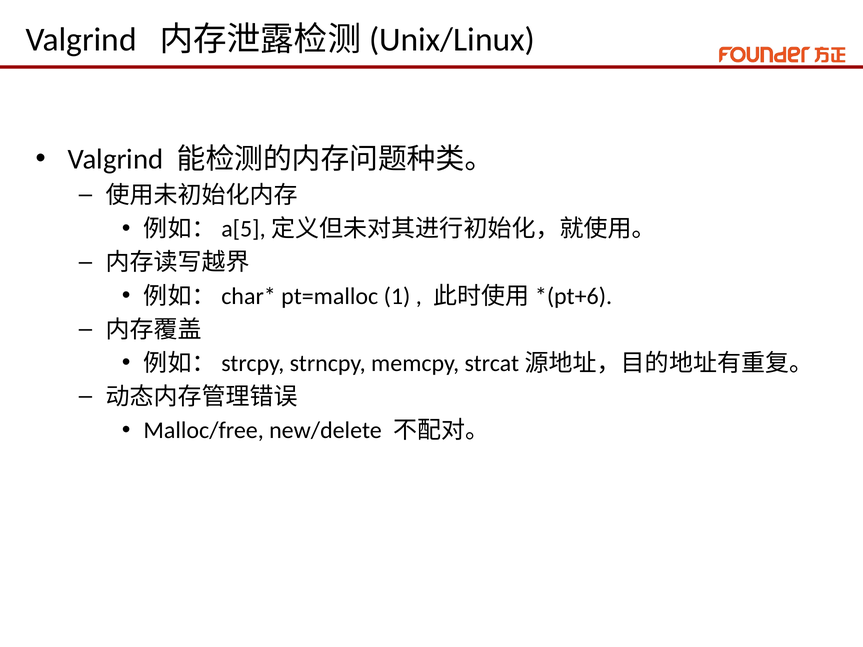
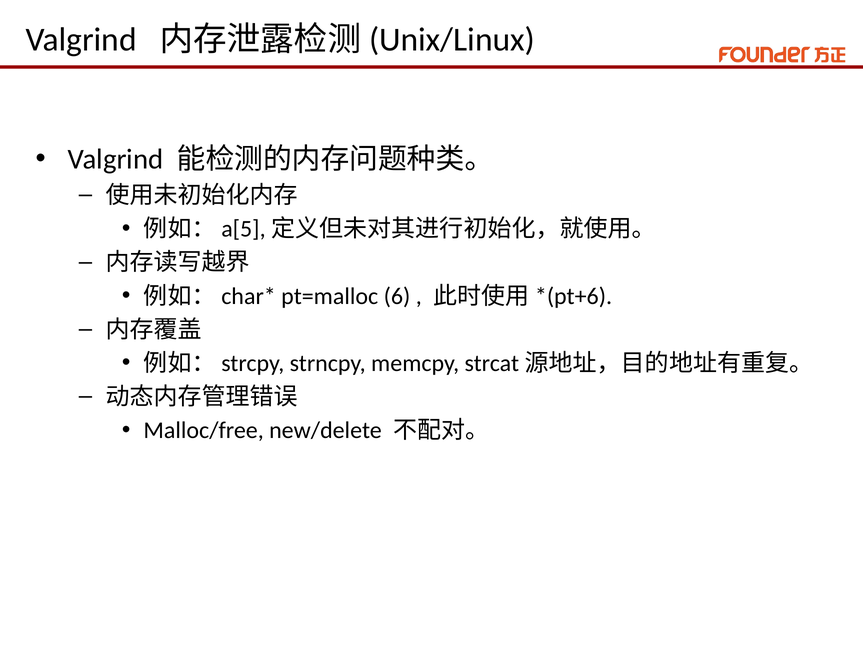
1: 1 -> 6 (397, 296)
